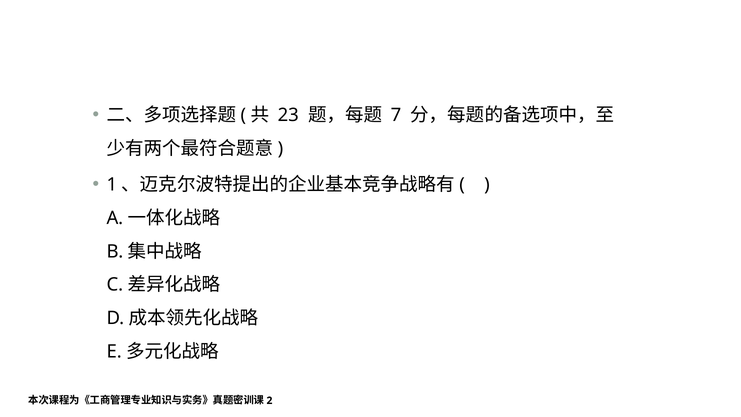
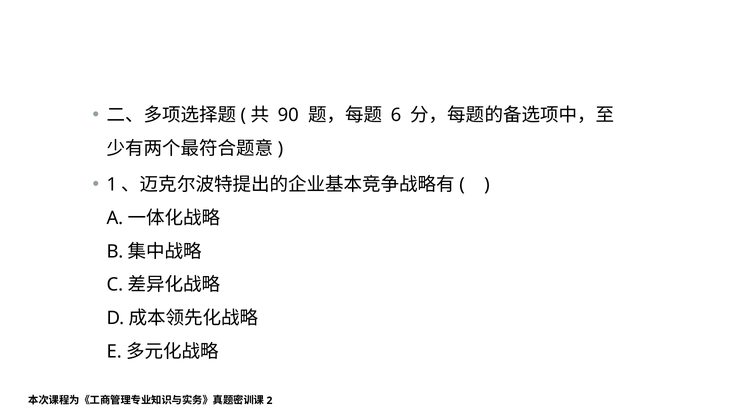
23: 23 -> 90 (288, 115)
7: 7 -> 6 (396, 115)
